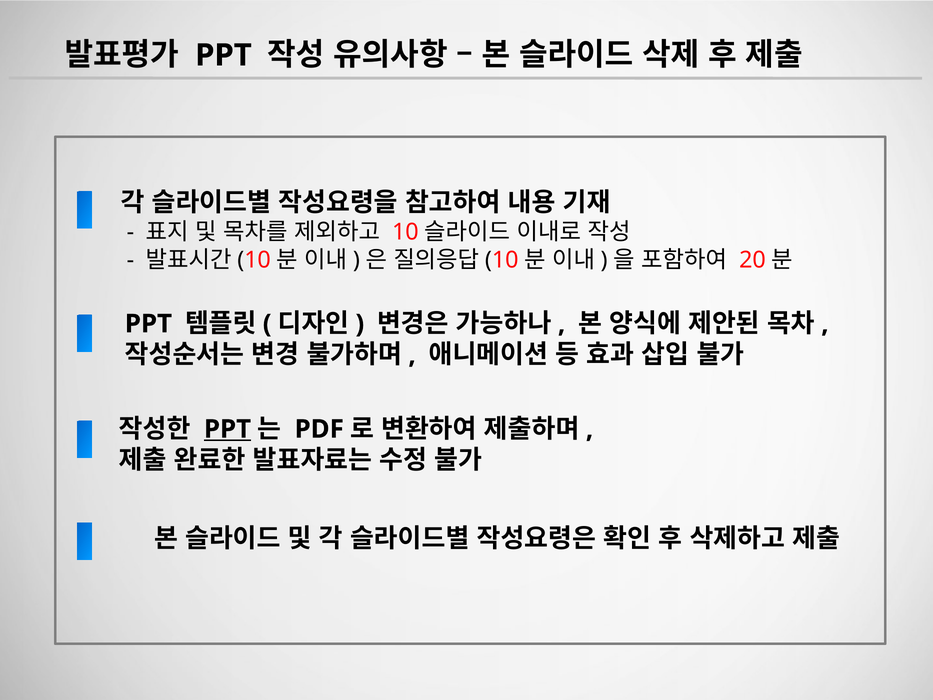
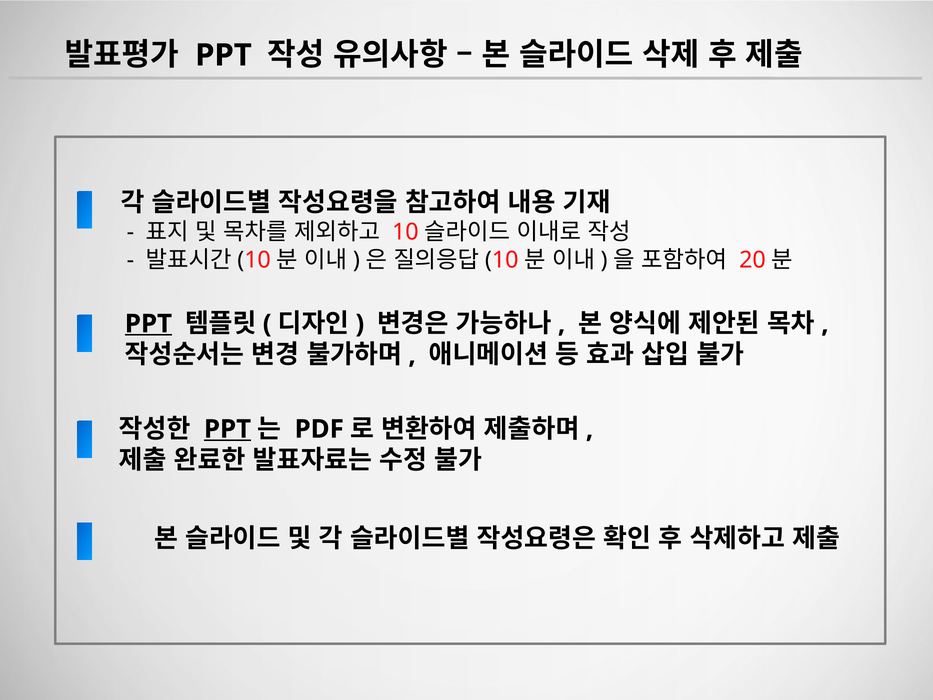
PPT underline: none -> present (148, 324)
